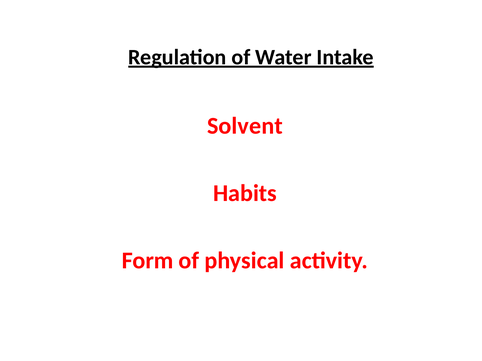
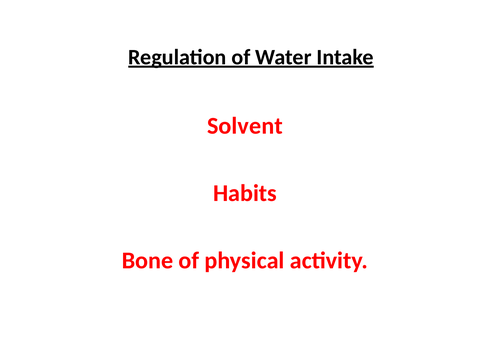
Form: Form -> Bone (147, 261)
